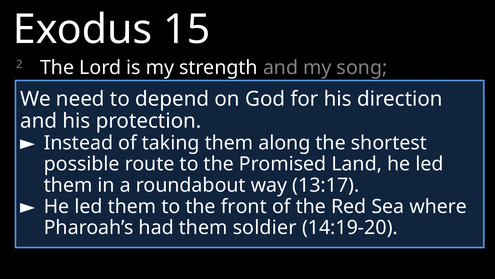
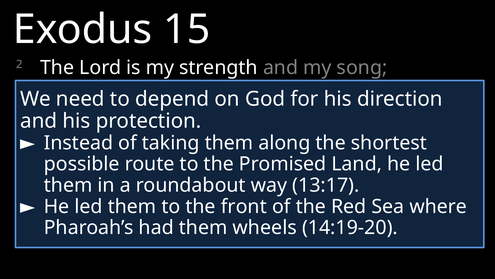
soldier: soldier -> wheels (265, 227)
